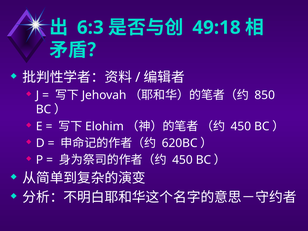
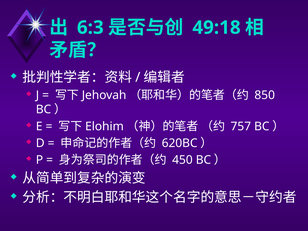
450: 450 -> 757 (241, 126)
